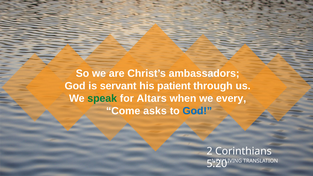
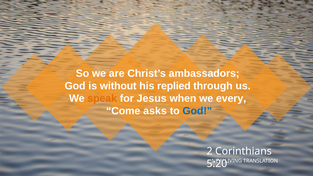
servant: servant -> without (118, 86)
patient: patient -> replied (174, 86)
speak colour: green -> orange (102, 99)
Altars: Altars -> Jesus (152, 99)
